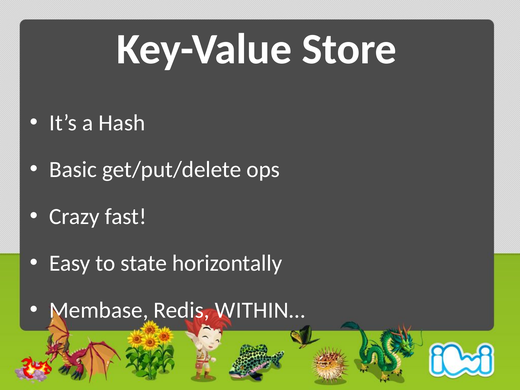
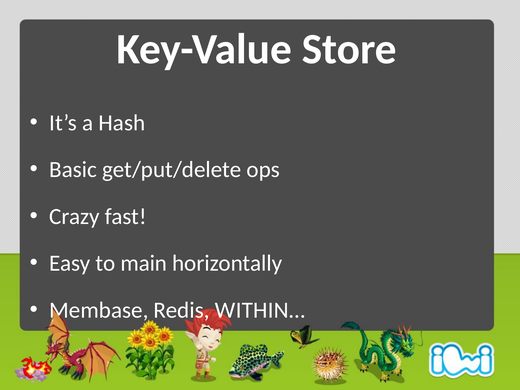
state: state -> main (144, 263)
